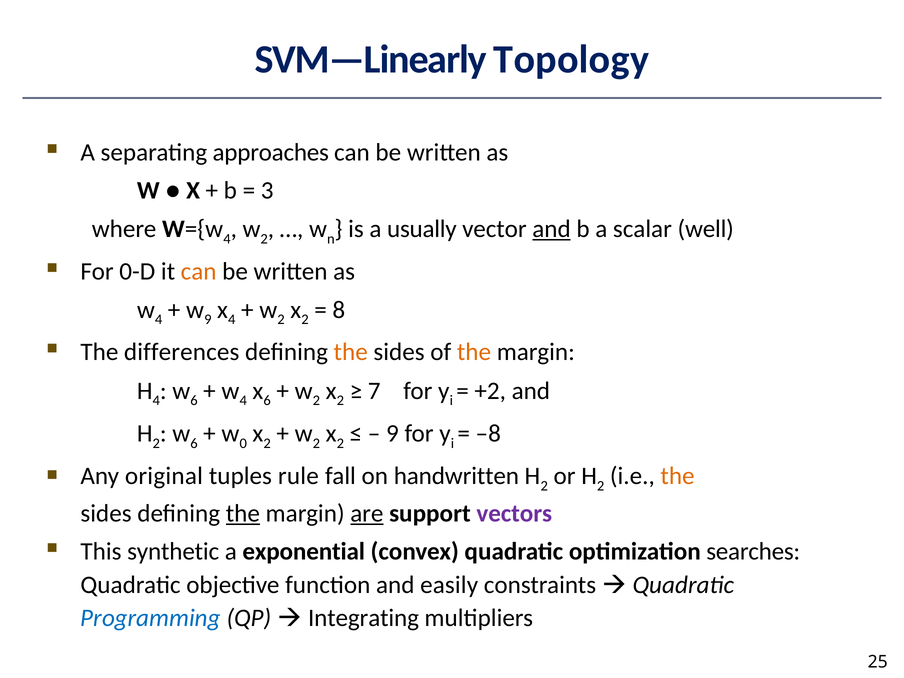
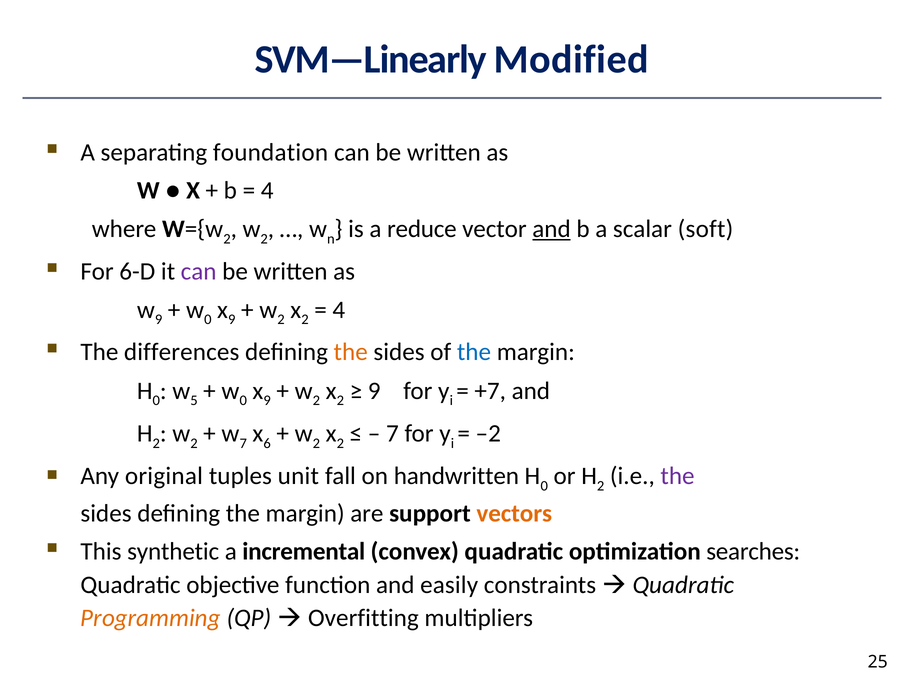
Topology: Topology -> Modified (571, 59)
approaches: approaches -> foundation (270, 152)
3: 3 -> 4 (267, 190)
4: 4 -> 2 (227, 239)
usually: usually -> reduce (422, 229)
well: well -> soft (706, 229)
0-D: 0-D -> 6-D (137, 271)
can colour: orange -> purple (199, 271)
4: 4 -> 9 (159, 320)
9: 9 -> 0 (208, 320)
4: 4 -> 9 (232, 320)
8: 8 -> 4 (339, 310)
the colour: orange -> blue (474, 352)
4: 4 -> 0 (156, 401)
6: 6 -> 5 (194, 401)
4: 4 -> 0 (243, 401)
6: 6 -> 9 (267, 401)
7: 7 -> 9 (374, 391)
+2: +2 -> +7 (490, 391)
6: 6 -> 2 (194, 443)
w 0: 0 -> 7 (243, 443)
2: 2 -> 6 (267, 443)
9: 9 -> 7 (392, 433)
–8: –8 -> –2 (488, 433)
rule: rule -> unit (298, 476)
2: 2 -> 0 (544, 486)
the colour: orange -> purple (678, 476)
the underline: present -> none (243, 513)
are underline: present -> none (367, 513)
vectors colour: purple -> orange (514, 513)
exponential: exponential -> incremental (304, 552)
Programming colour: blue -> orange (151, 618)
Integrating: Integrating -> Overfitting (363, 618)
